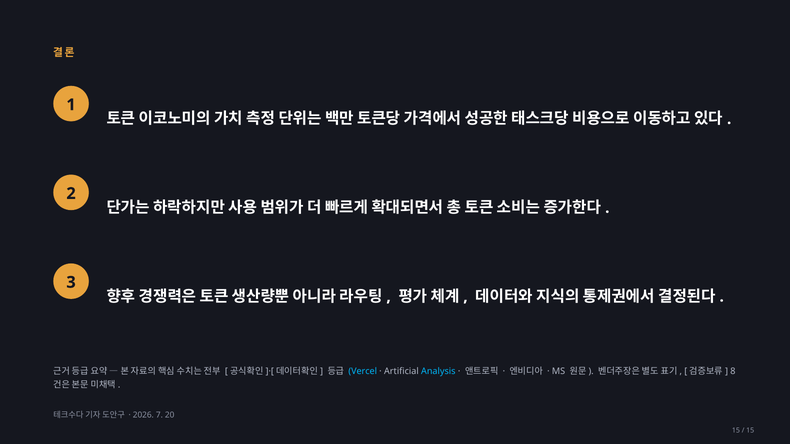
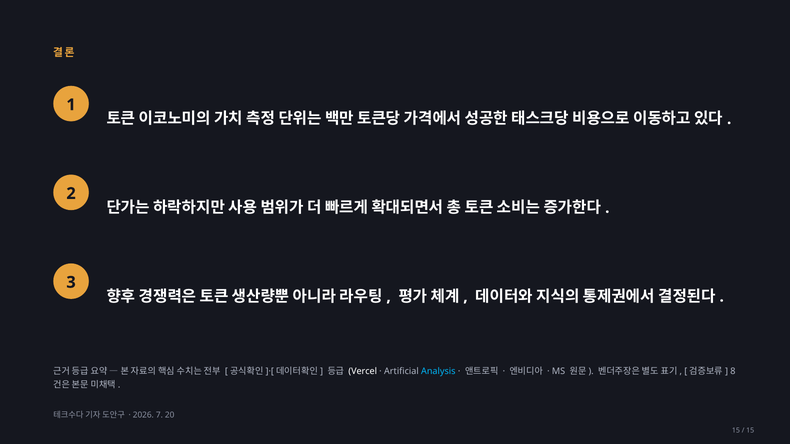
Vercel colour: light blue -> white (363, 371)
